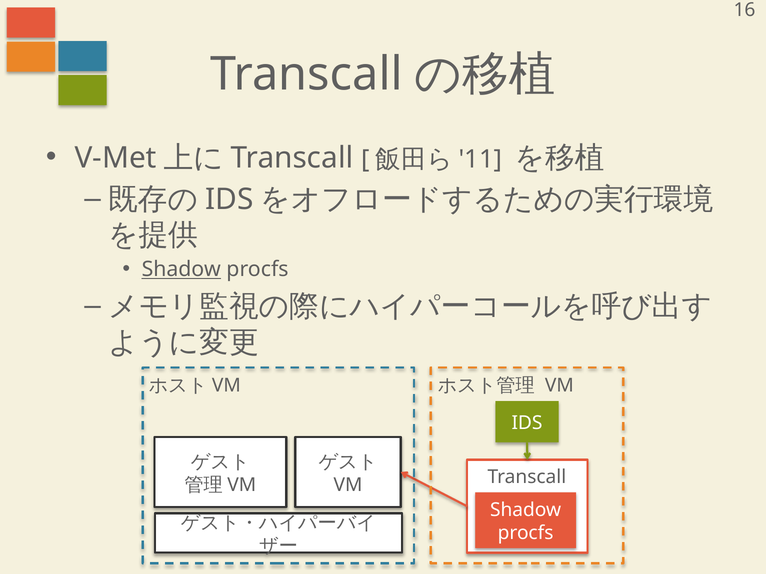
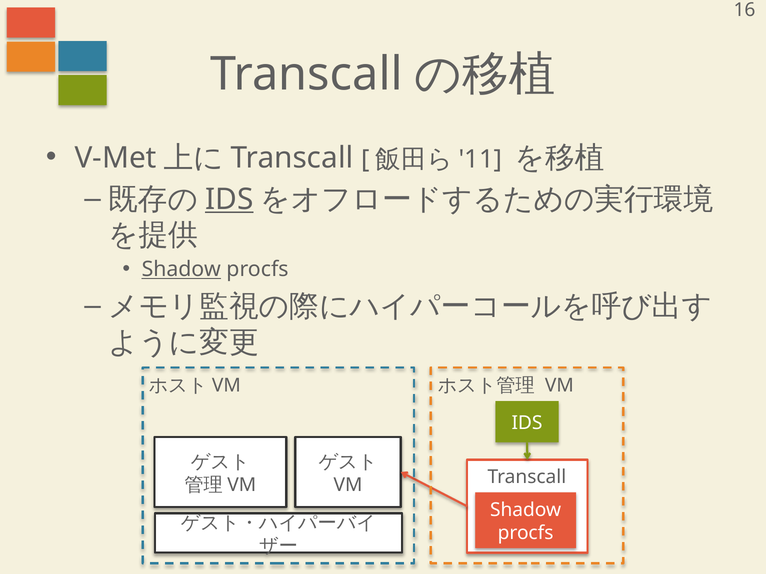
IDS underline: none -> present (229, 200)
